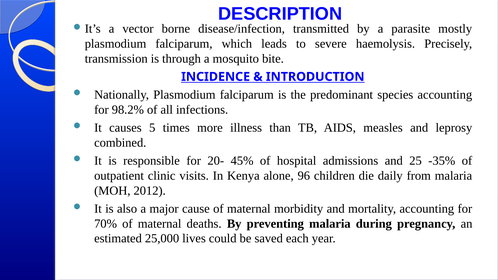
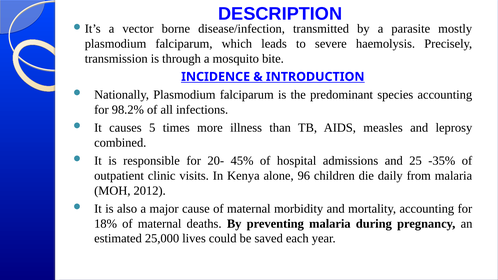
70%: 70% -> 18% (106, 224)
